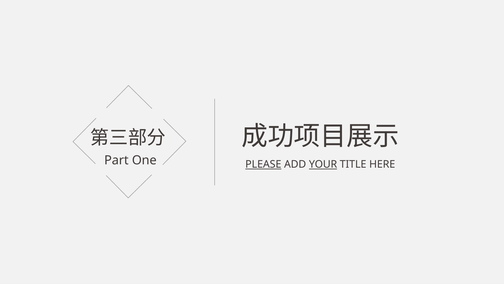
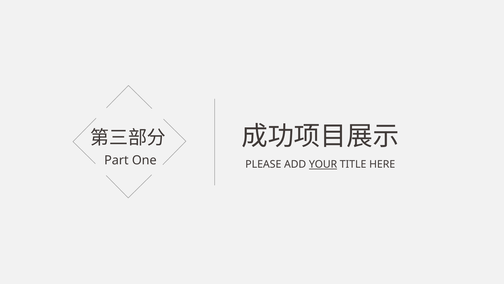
PLEASE underline: present -> none (263, 164)
